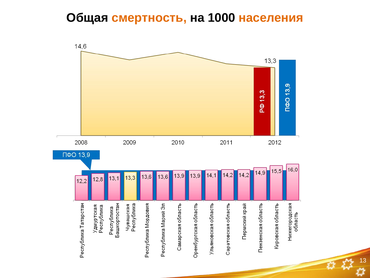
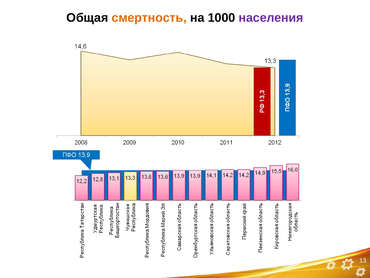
населения colour: orange -> purple (271, 18)
